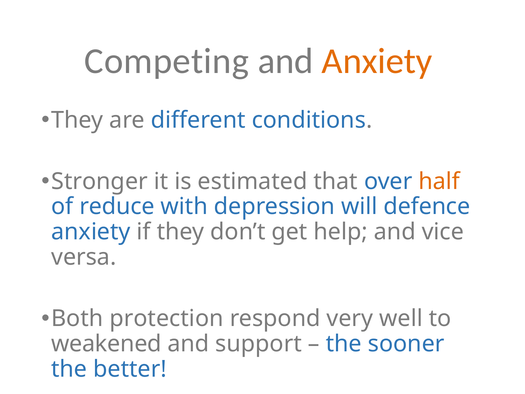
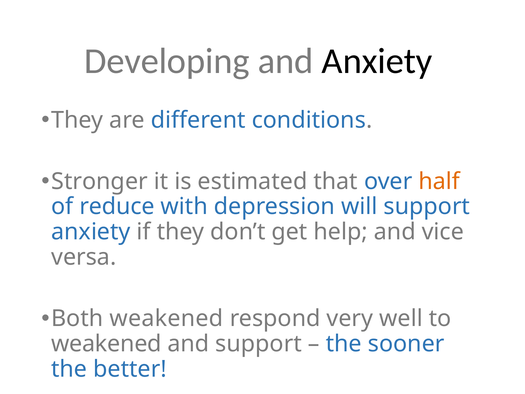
Competing: Competing -> Developing (167, 61)
Anxiety colour: orange -> black (377, 61)
will defence: defence -> support (427, 206)
Both protection: protection -> weakened (166, 318)
